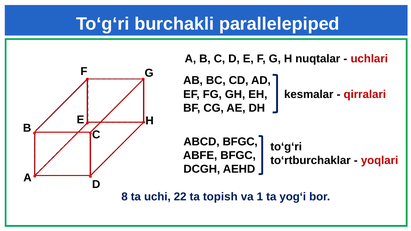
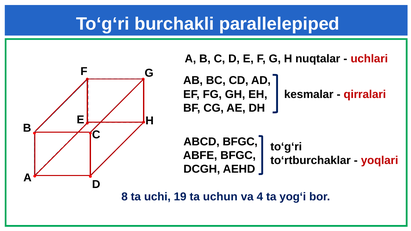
22: 22 -> 19 (180, 197)
topish: topish -> uchun (220, 197)
1: 1 -> 4 (260, 197)
